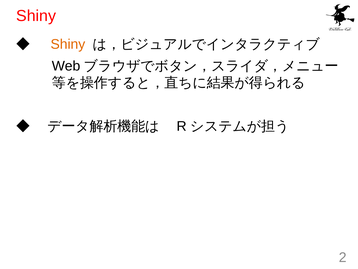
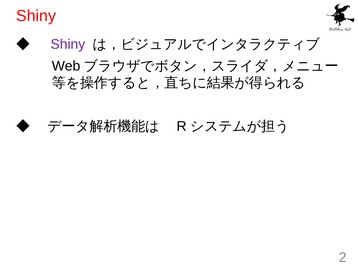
Shiny colour: orange -> purple (68, 44)
